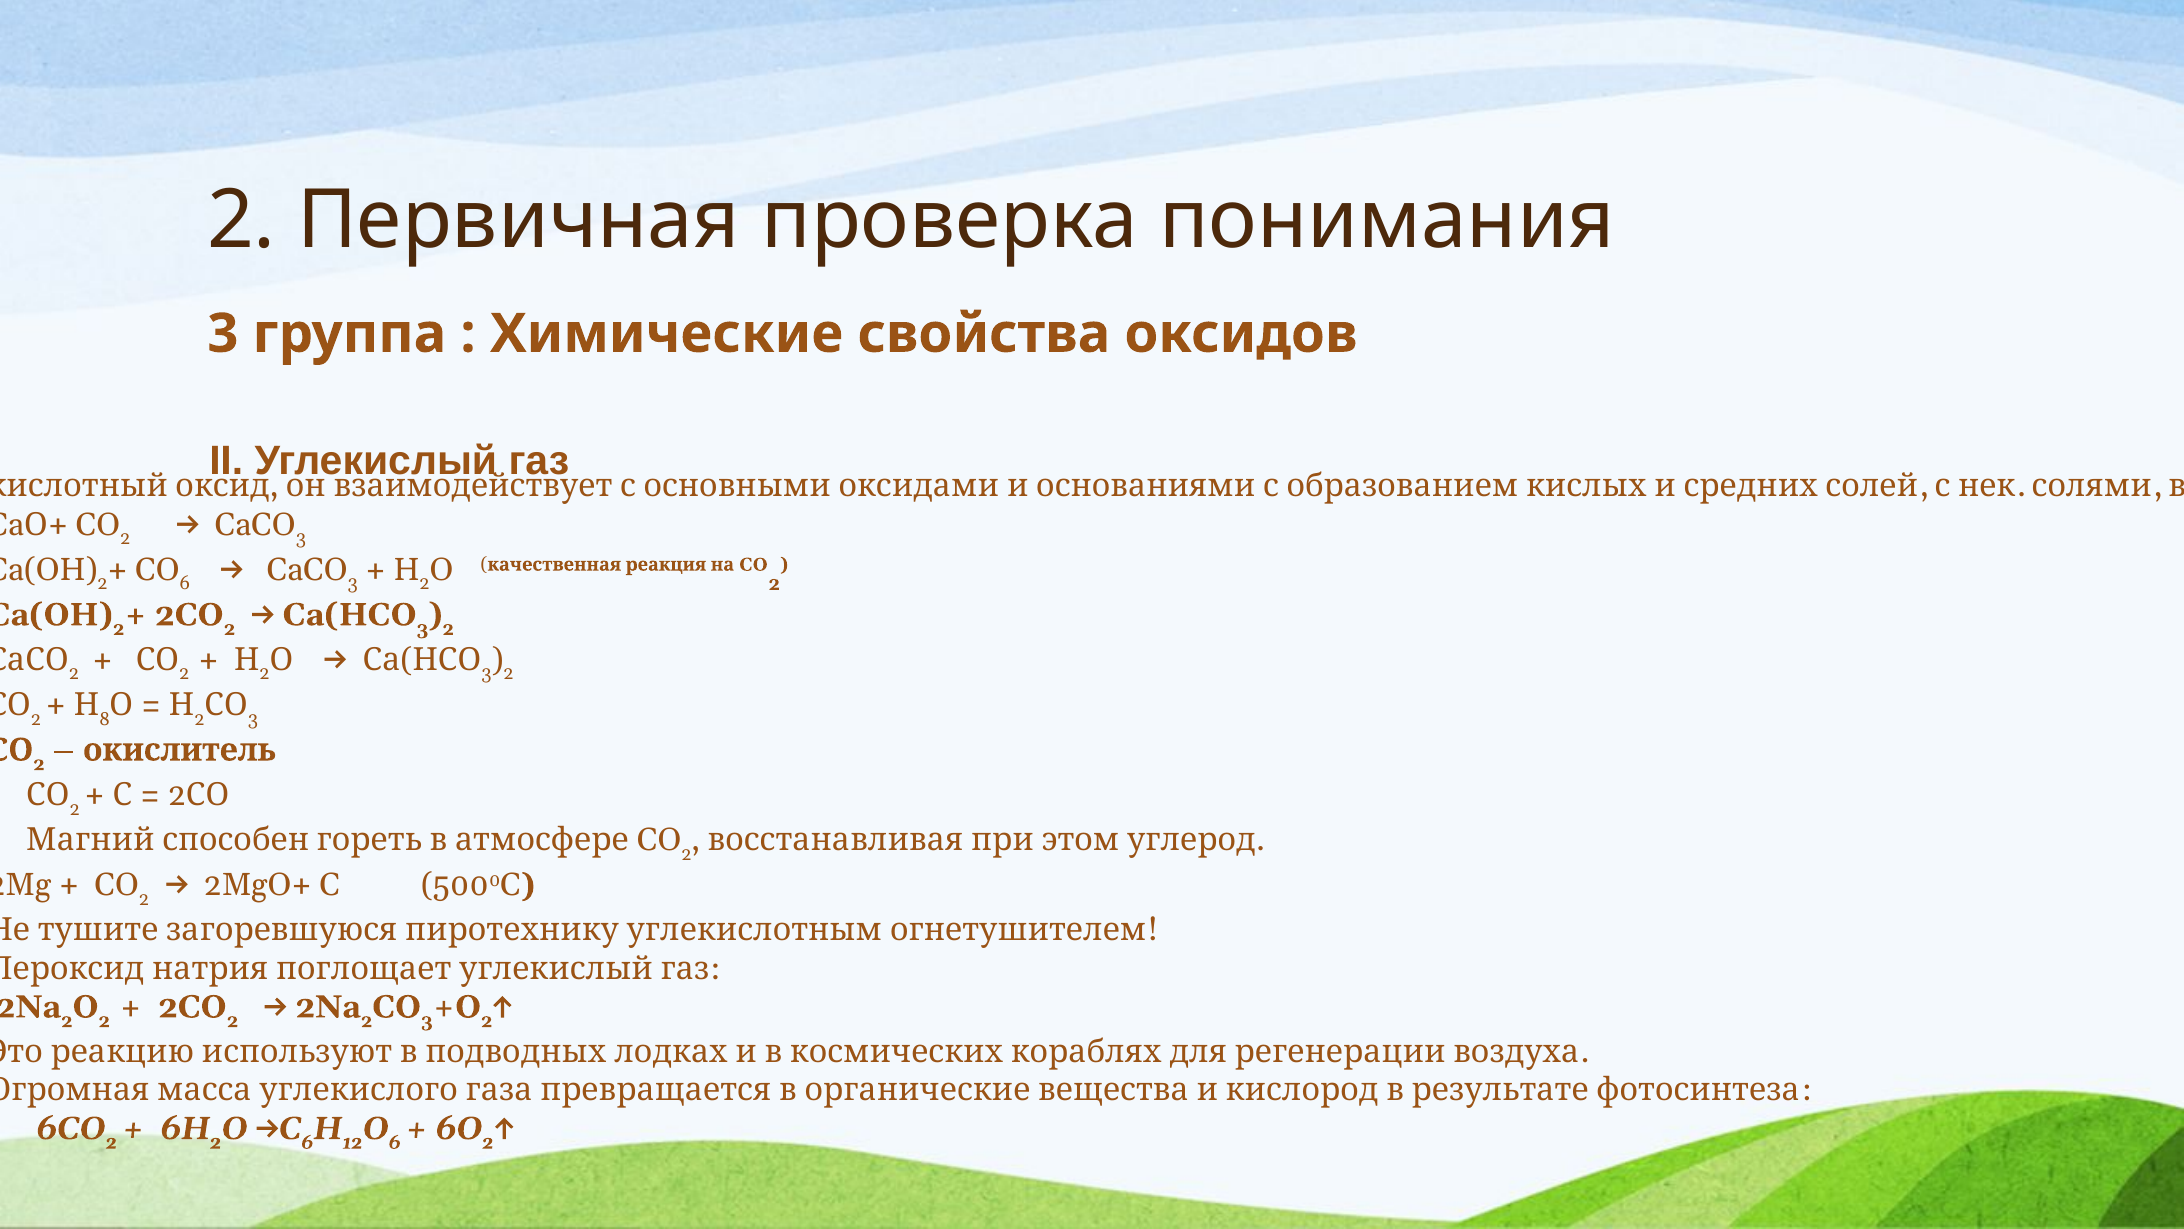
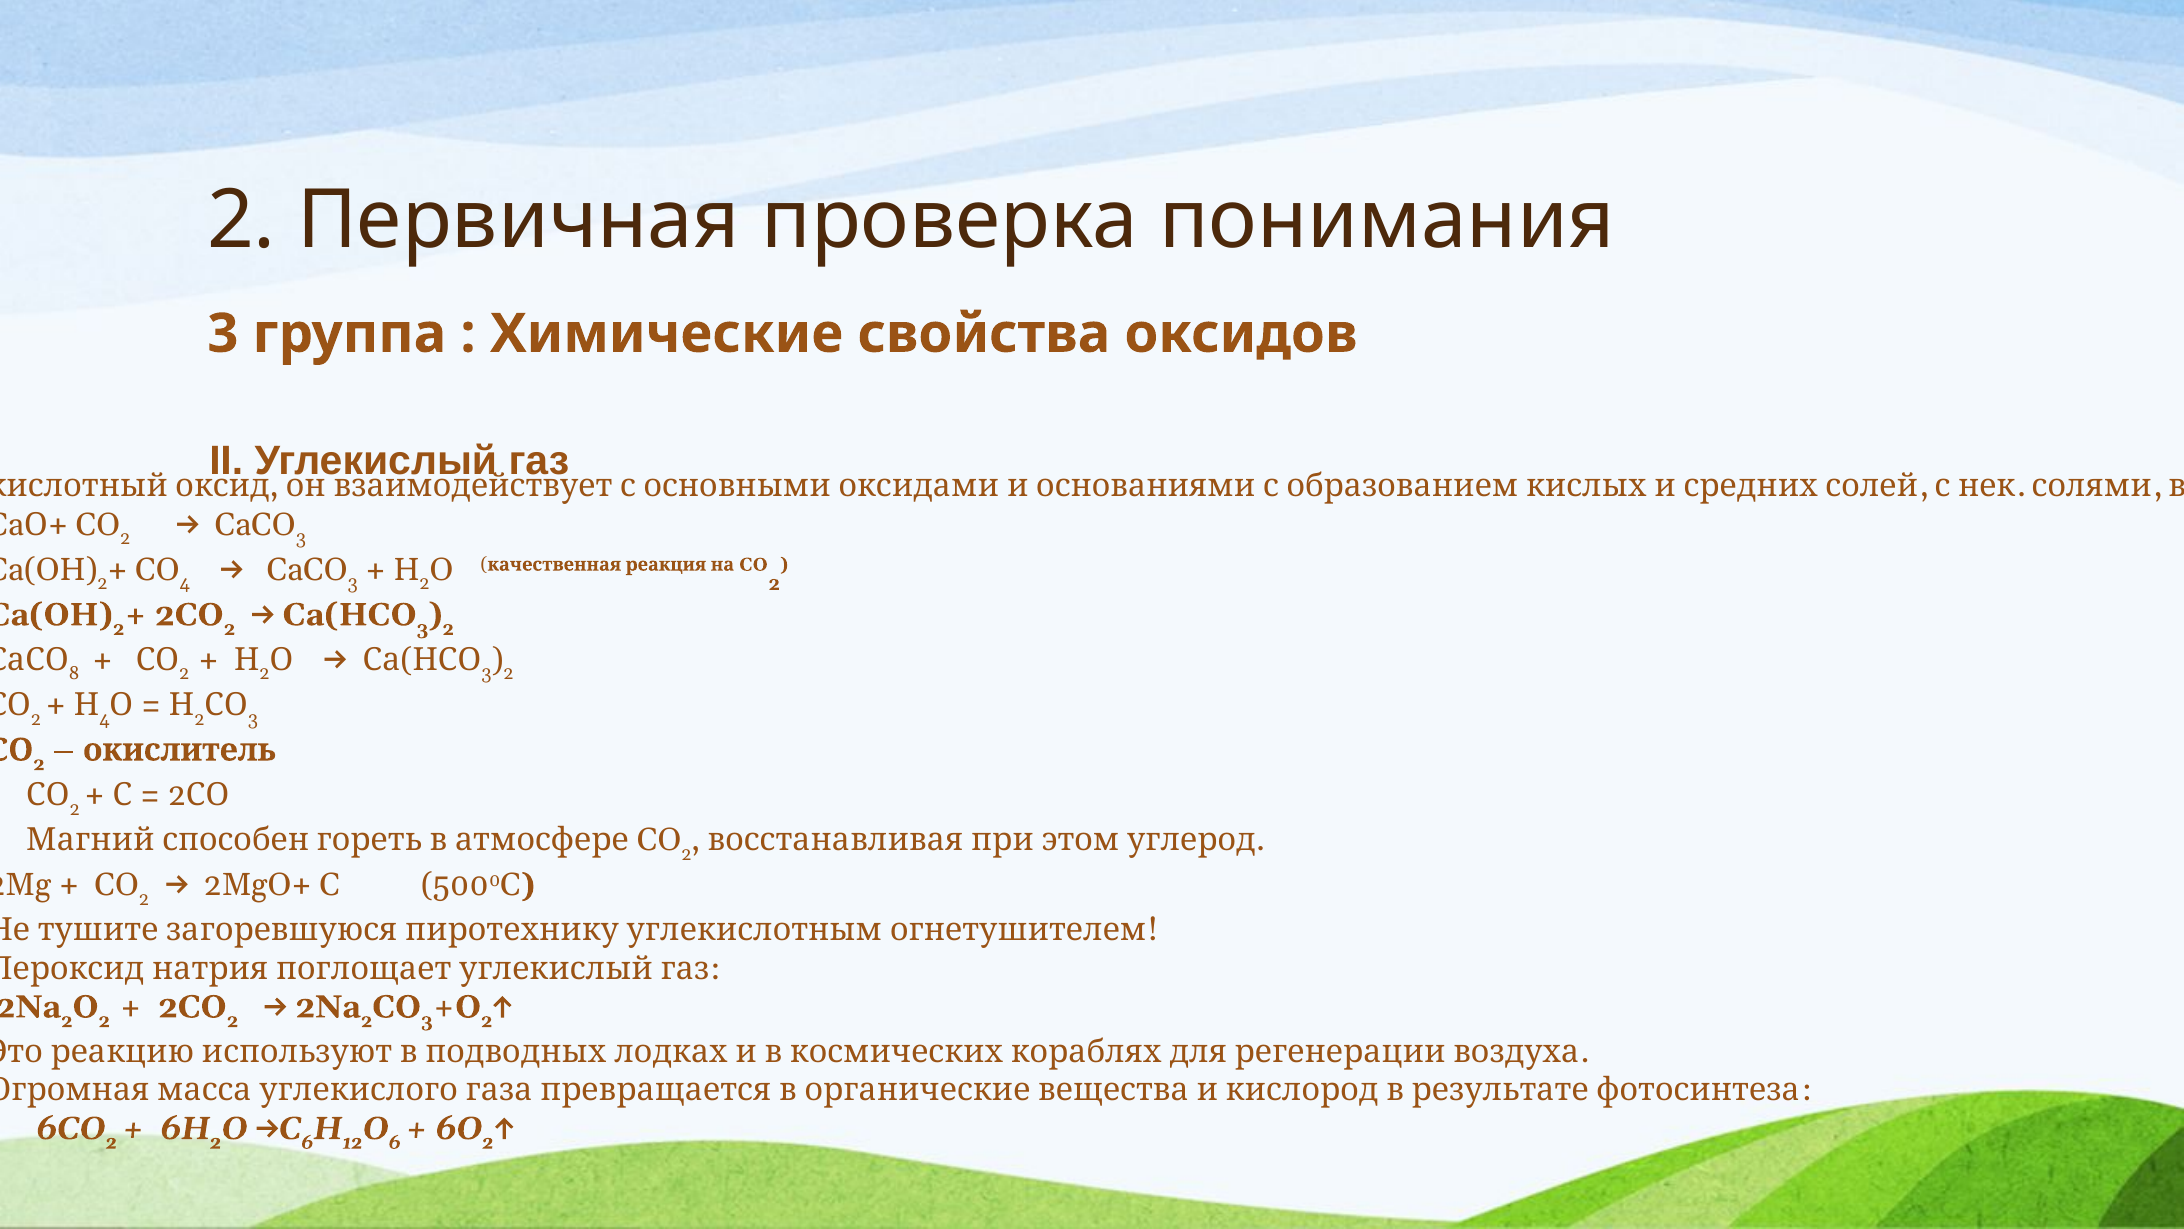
6: 6 -> 4 (185, 583)
2: 2 -> 8 (74, 674)
8: 8 -> 4 (104, 719)
